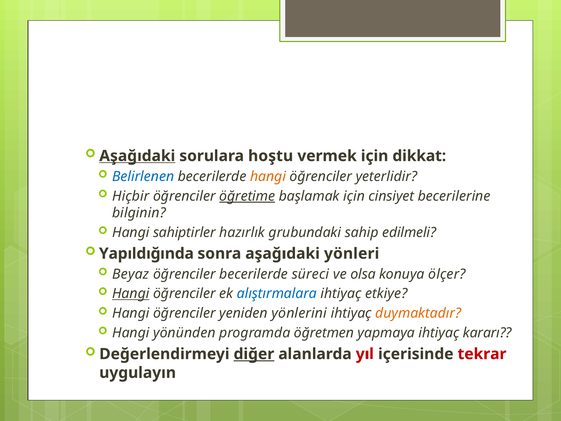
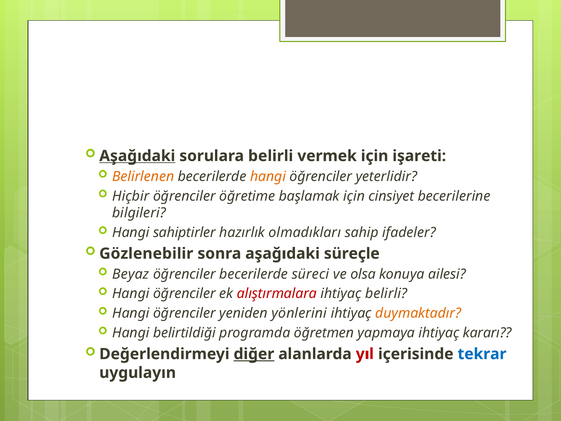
sorulara hoştu: hoştu -> belirli (271, 156)
dikkat: dikkat -> işareti (419, 156)
Belirlenen colour: blue -> orange (143, 176)
öğretime underline: present -> none (247, 196)
bilginin: bilginin -> bilgileri (139, 213)
grubundaki: grubundaki -> olmadıkları (305, 232)
edilmeli: edilmeli -> ifadeler (409, 232)
Yapıldığında: Yapıldığında -> Gözlenebilir (146, 253)
yönleri: yönleri -> süreçle (352, 253)
ölçer: ölçer -> ailesi (447, 274)
Hangi underline: present -> none (131, 294)
alıştırmalara colour: blue -> red (277, 294)
ihtiyaç etkiye: etkiye -> belirli (386, 294)
yönünden: yönünden -> belirtildiği (184, 333)
tekrar colour: red -> blue (482, 354)
